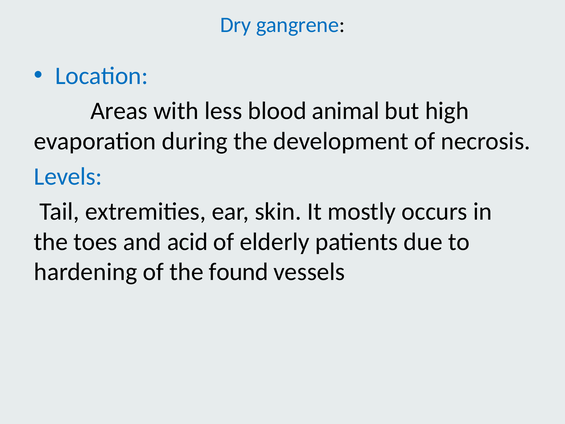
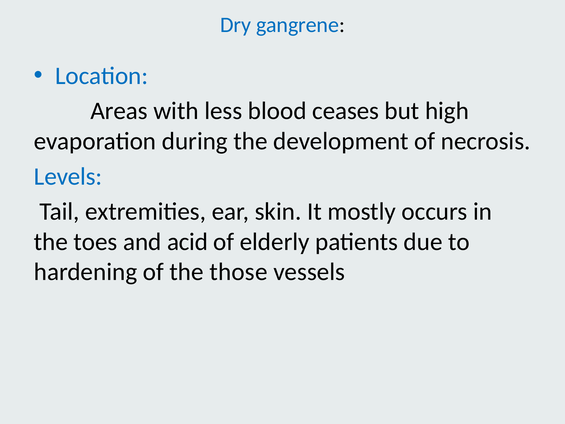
animal: animal -> ceases (346, 111)
found: found -> those (238, 272)
